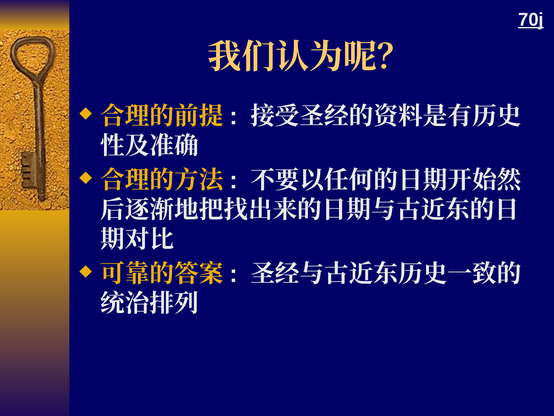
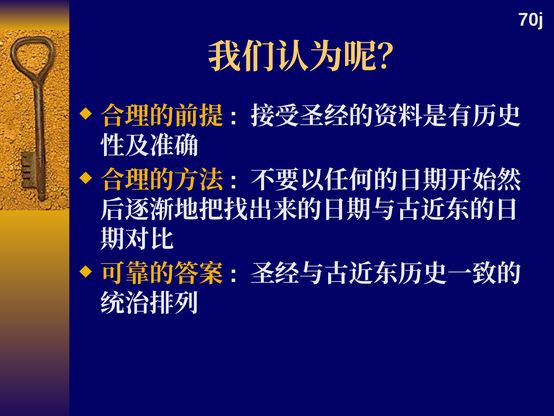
70j underline: present -> none (531, 20)
